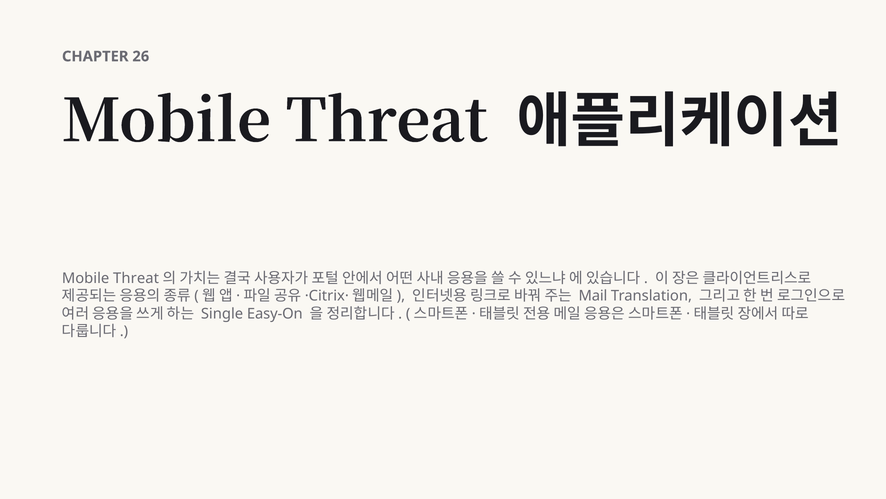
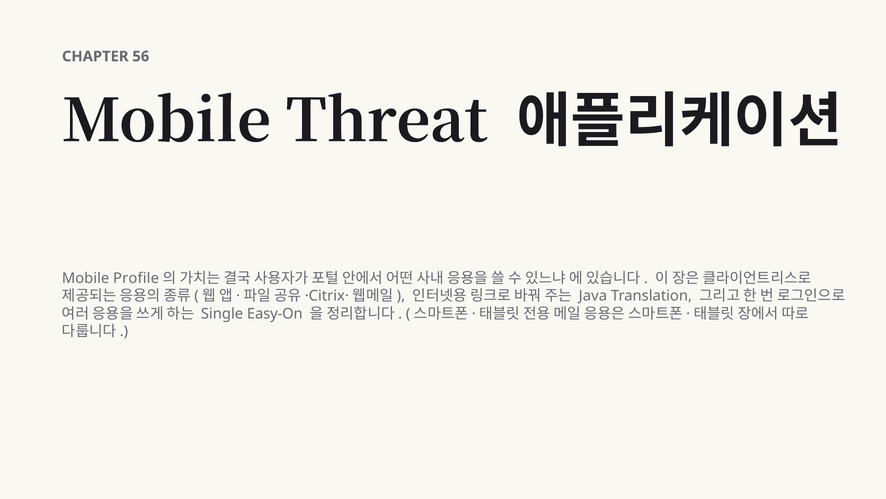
26: 26 -> 56 (141, 56)
Threat: Threat -> Profile (136, 278)
Mail: Mail -> Java (593, 296)
